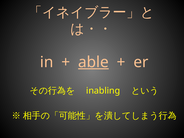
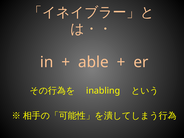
able underline: present -> none (93, 62)
